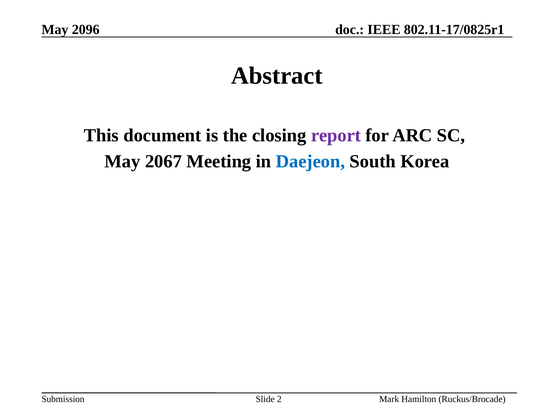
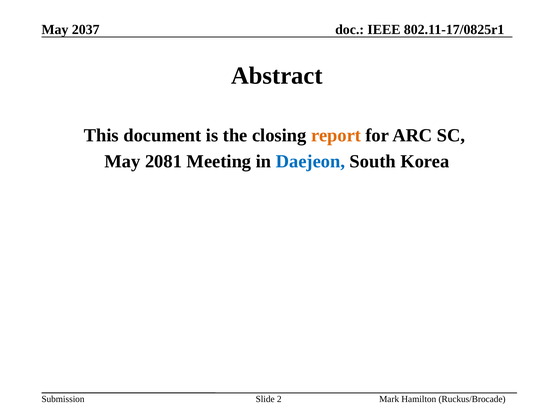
2096: 2096 -> 2037 (86, 29)
report colour: purple -> orange (336, 135)
2067: 2067 -> 2081 (164, 161)
